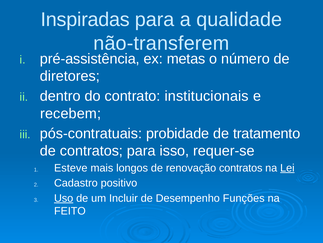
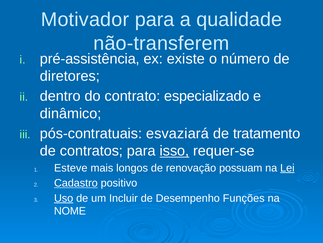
Inspiradas: Inspiradas -> Motivador (85, 19)
metas: metas -> existe (186, 59)
institucionais: institucionais -> especializado (207, 96)
recebem: recebem -> dinâmico (71, 113)
probidade: probidade -> esvaziará (177, 133)
isso underline: none -> present (174, 150)
renovação contratos: contratos -> possuam (241, 167)
Cadastro underline: none -> present (76, 183)
FEITO: FEITO -> NOME (70, 211)
